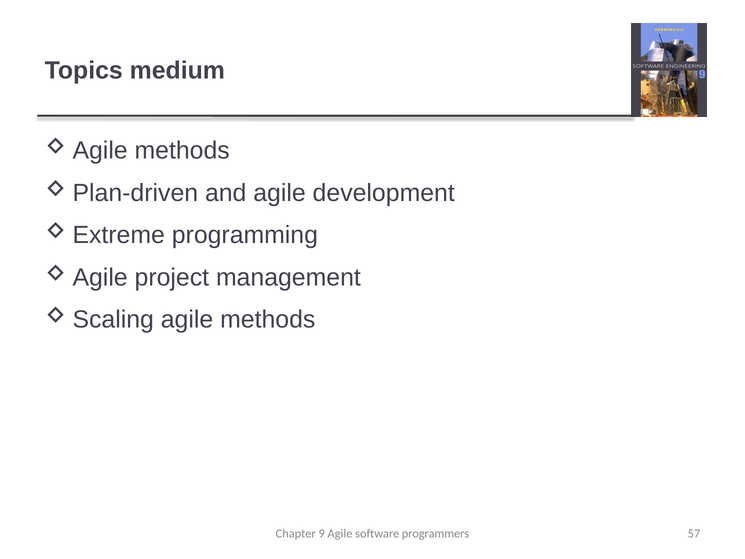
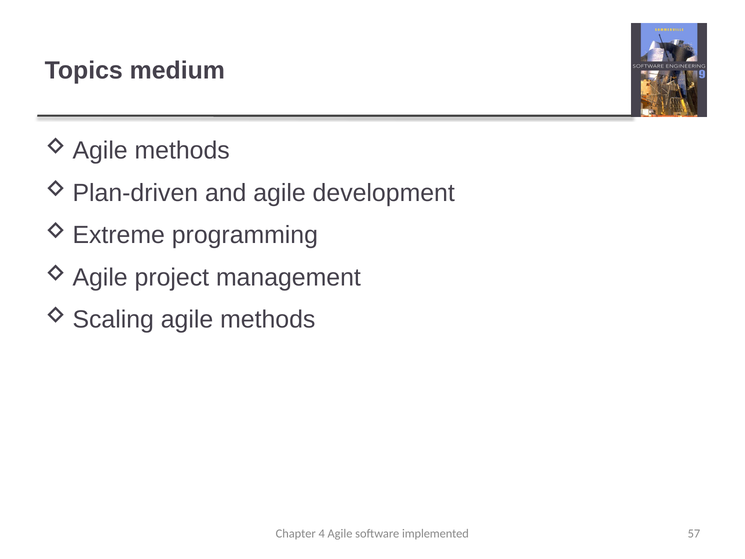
9: 9 -> 4 (322, 534)
programmers: programmers -> implemented (435, 534)
